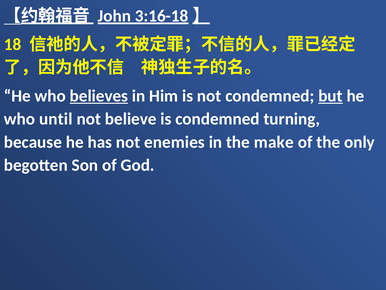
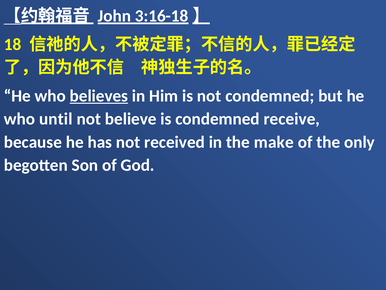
but underline: present -> none (330, 96)
turning: turning -> receive (292, 119)
enemies: enemies -> received (175, 142)
